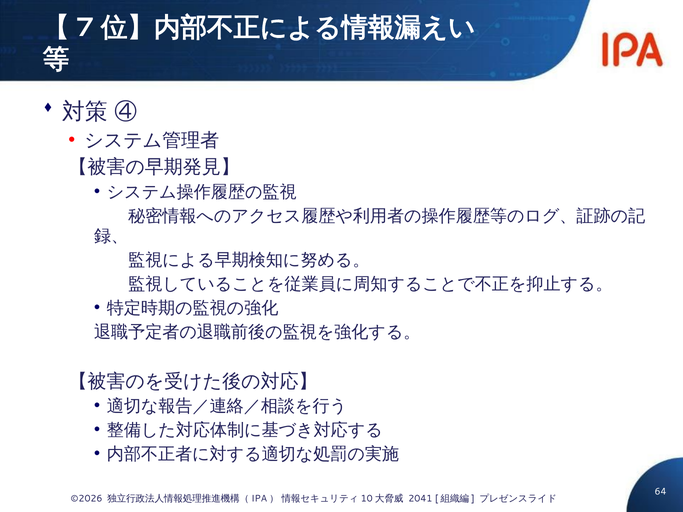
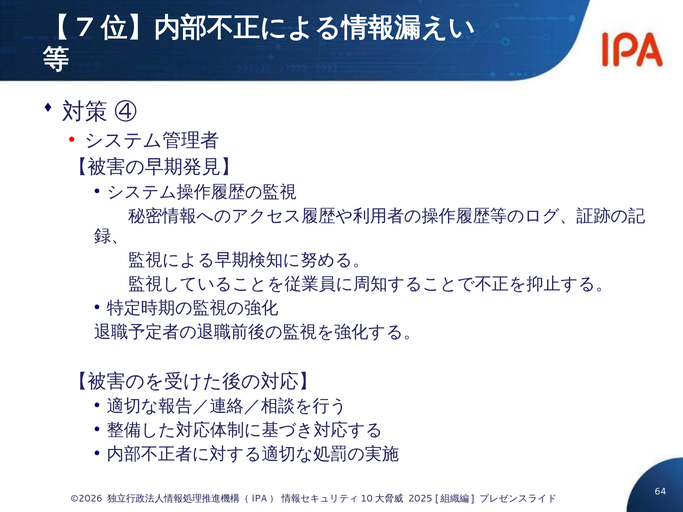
2041: 2041 -> 2025 (420, 499)
